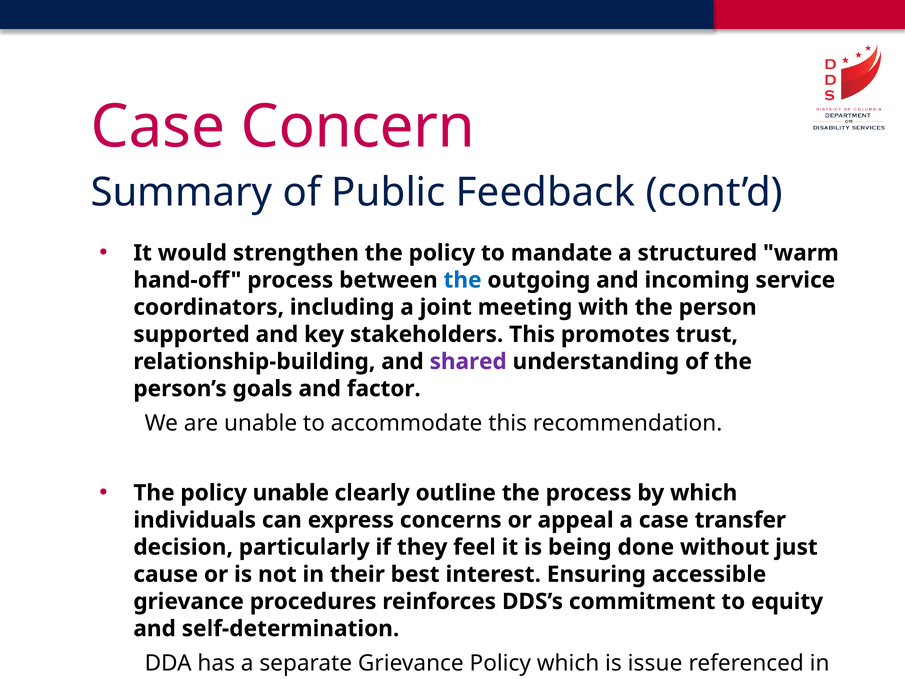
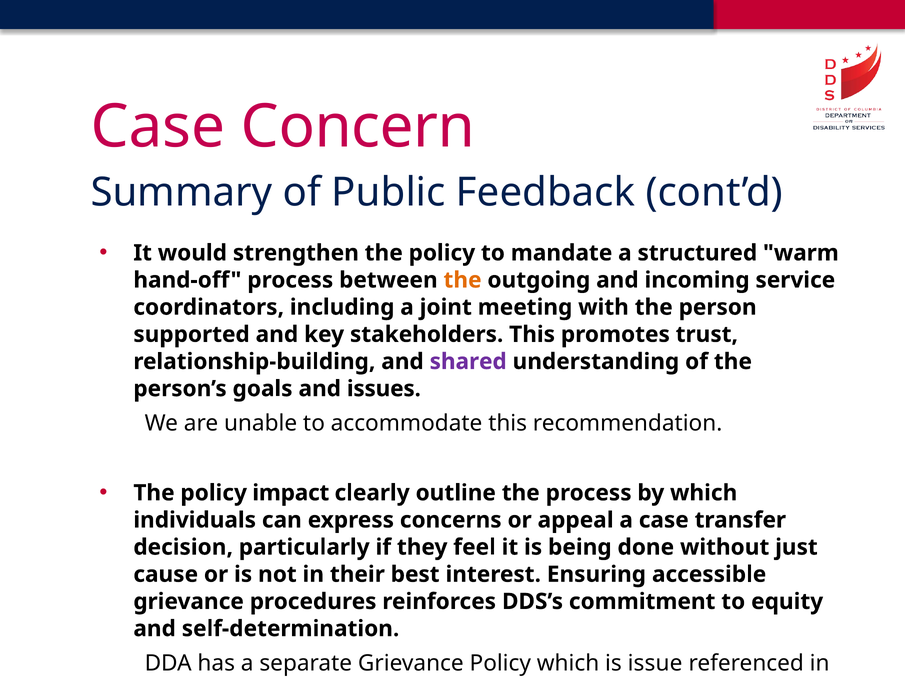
the colour: blue -> orange (463, 280)
factor: factor -> issues (384, 389)
policy unable: unable -> impact (291, 493)
